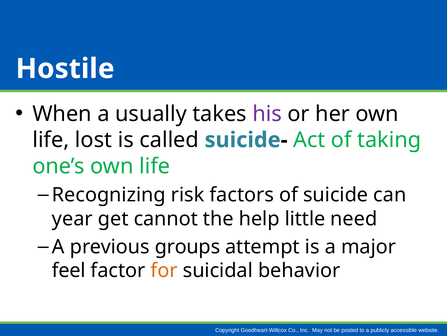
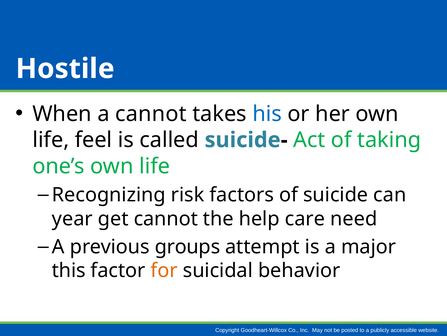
a usually: usually -> cannot (151, 114)
his colour: purple -> blue (267, 114)
lost: lost -> feel (94, 140)
little: little -> care (305, 218)
feel: feel -> this (69, 270)
